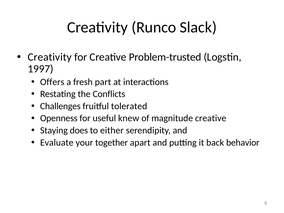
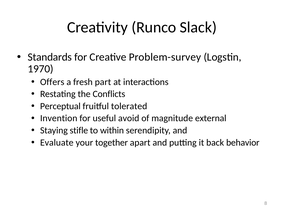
Creativity: Creativity -> Standards (50, 57)
Problem-trusted: Problem-trusted -> Problem-survey (165, 57)
1997: 1997 -> 1970 (41, 69)
Challenges: Challenges -> Perceptual (60, 106)
Openness: Openness -> Invention (59, 118)
knew: knew -> avoid (129, 118)
magnitude creative: creative -> external (211, 118)
does: does -> stifle (79, 130)
either: either -> within (112, 130)
